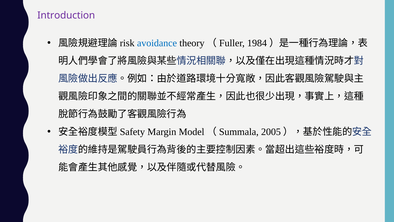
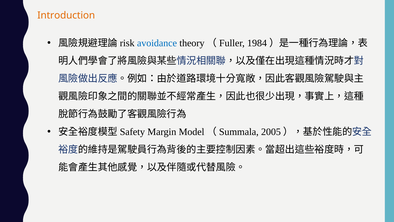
Introduction colour: purple -> orange (66, 15)
